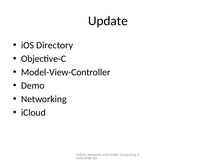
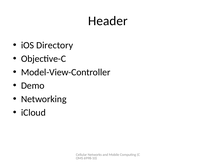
Update: Update -> Header (108, 21)
